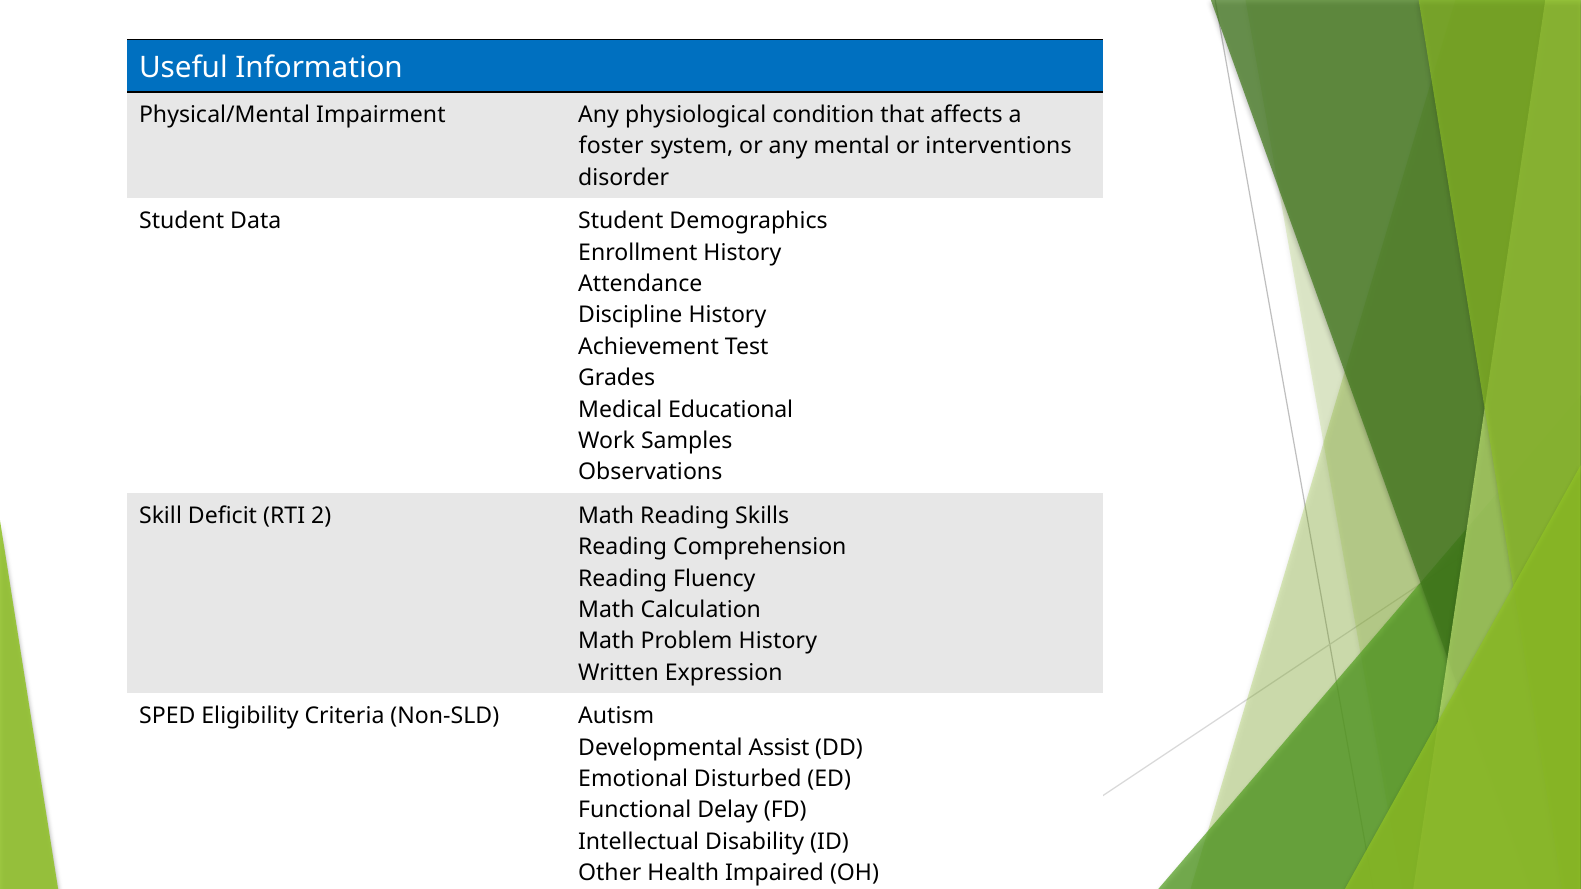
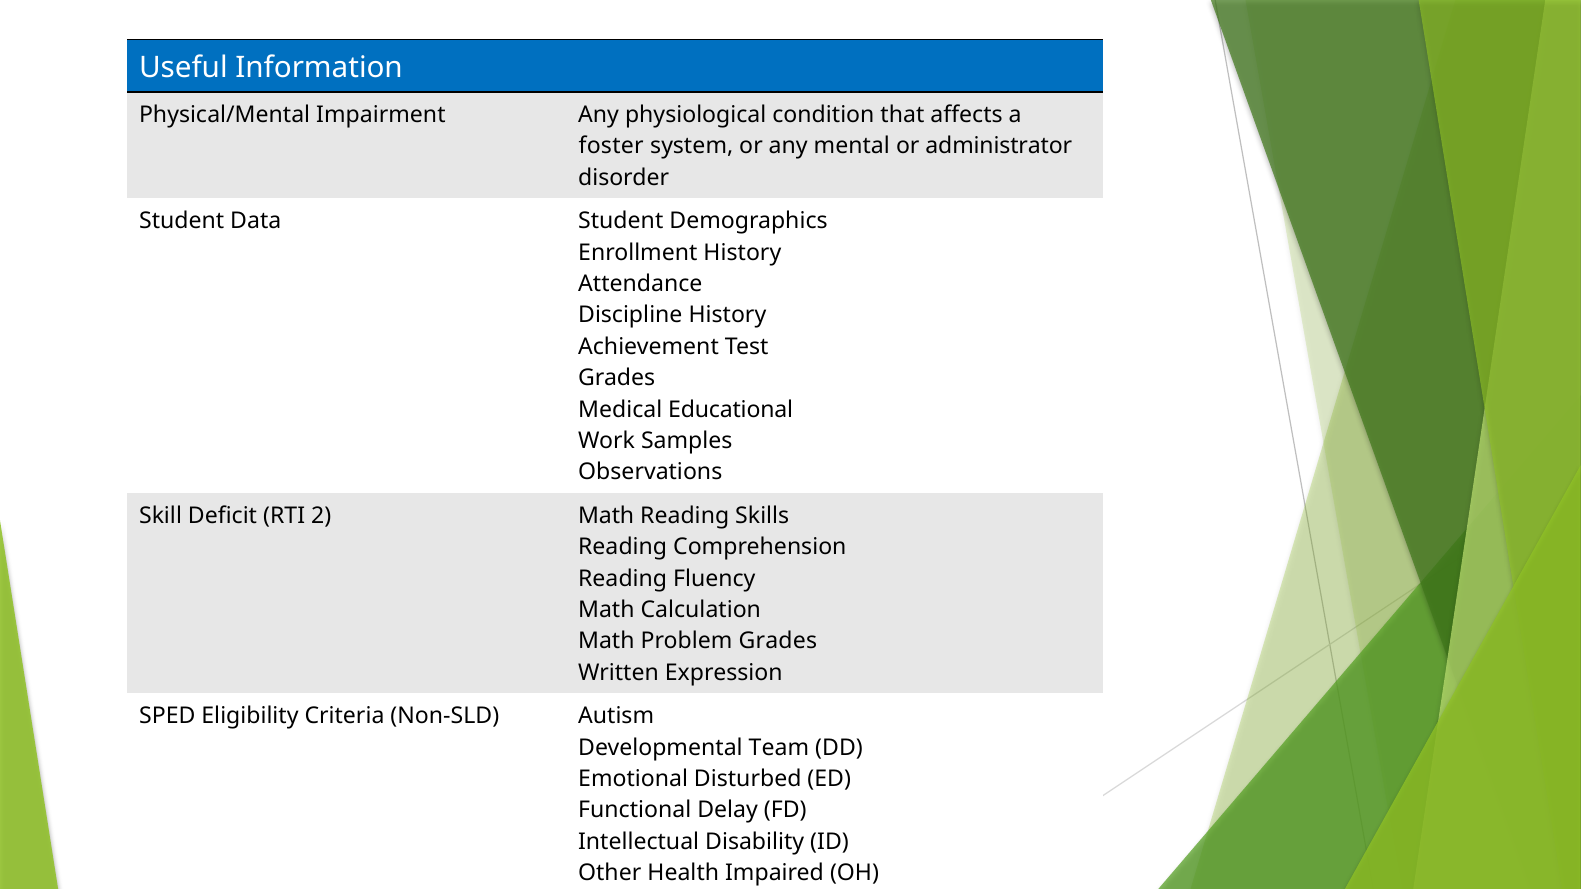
interventions: interventions -> administrator (999, 146)
Problem History: History -> Grades (778, 642)
Assist: Assist -> Team (779, 748)
